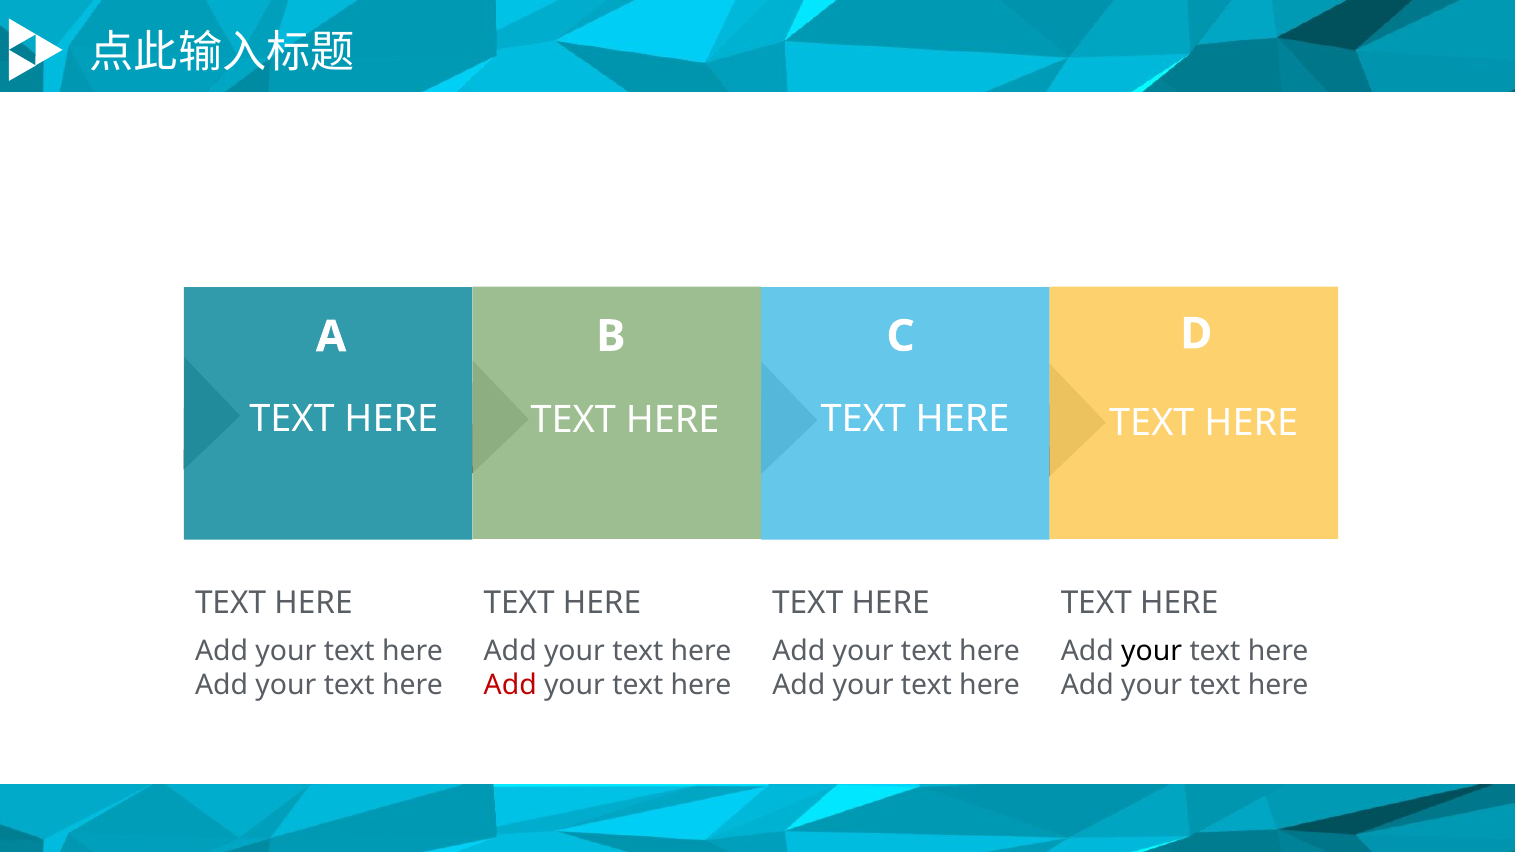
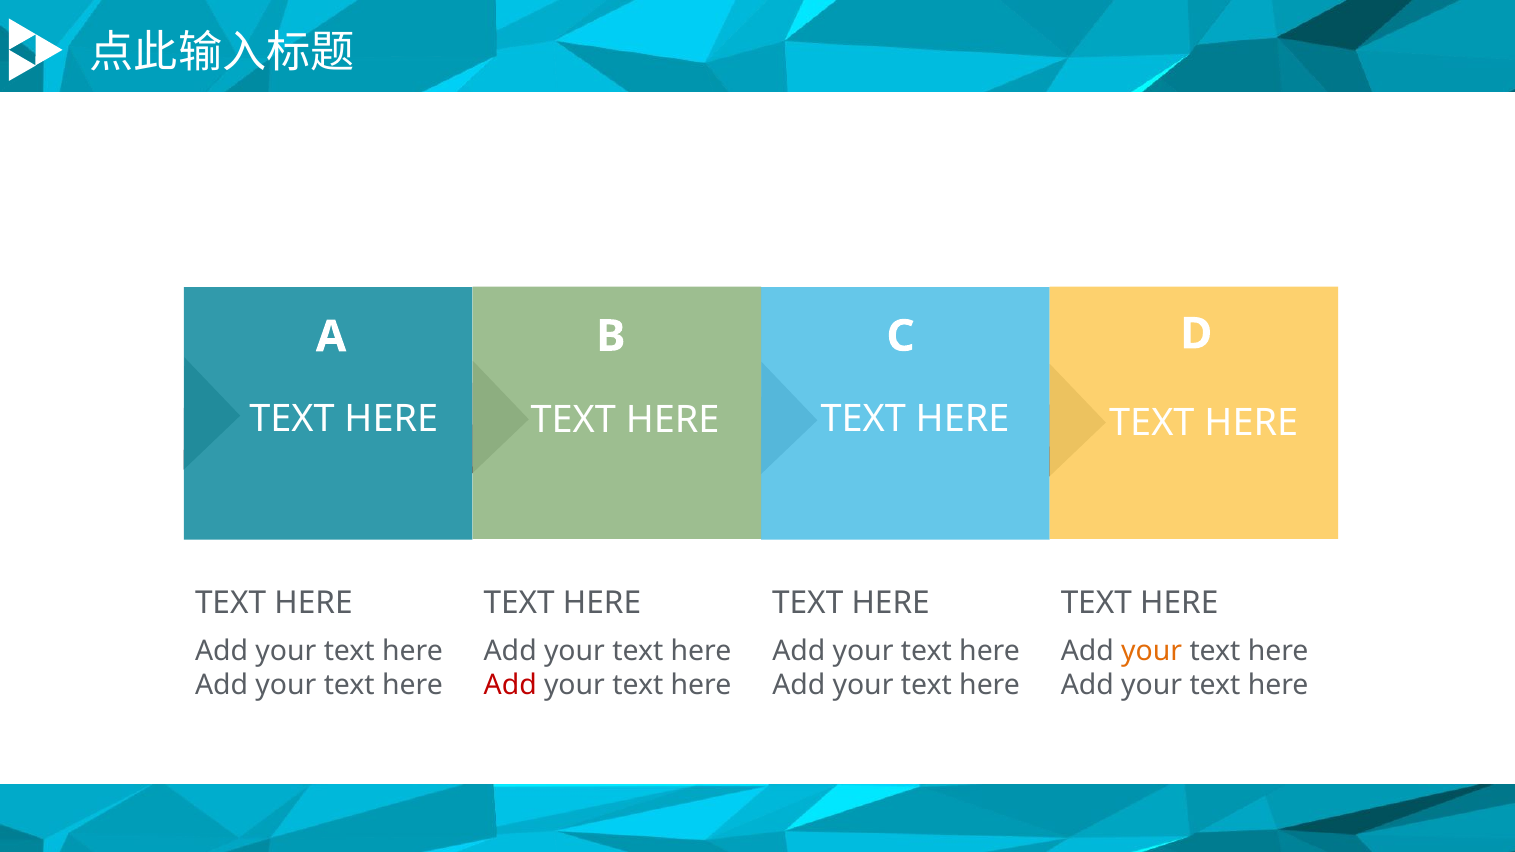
your colour: black -> orange (1152, 651)
